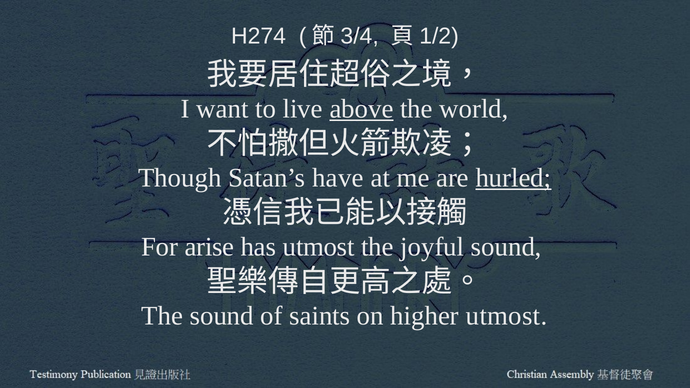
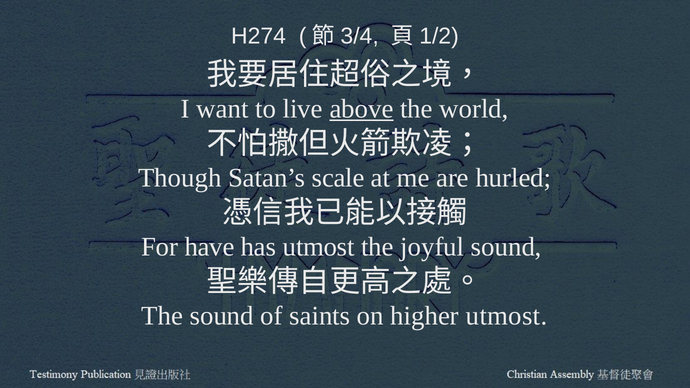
have: have -> scale (338, 178)
hurled underline: present -> none (513, 178)
arise: arise -> have (210, 247)
